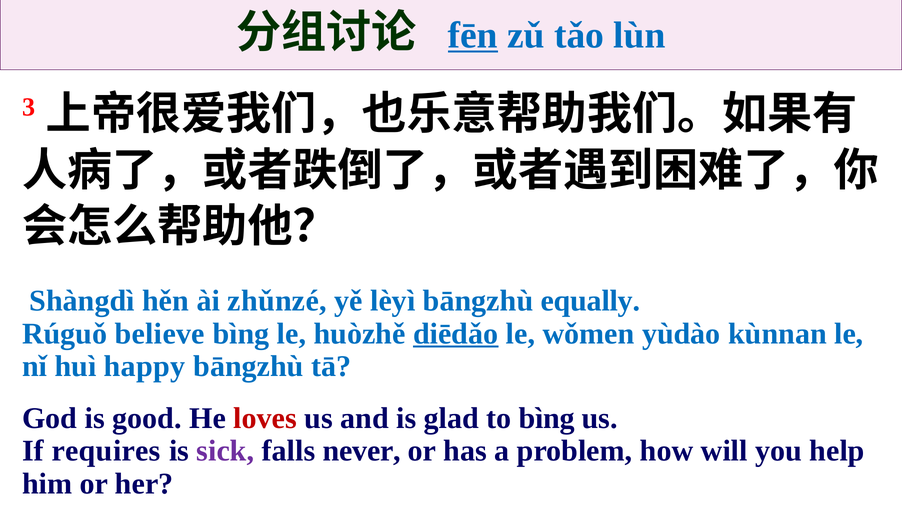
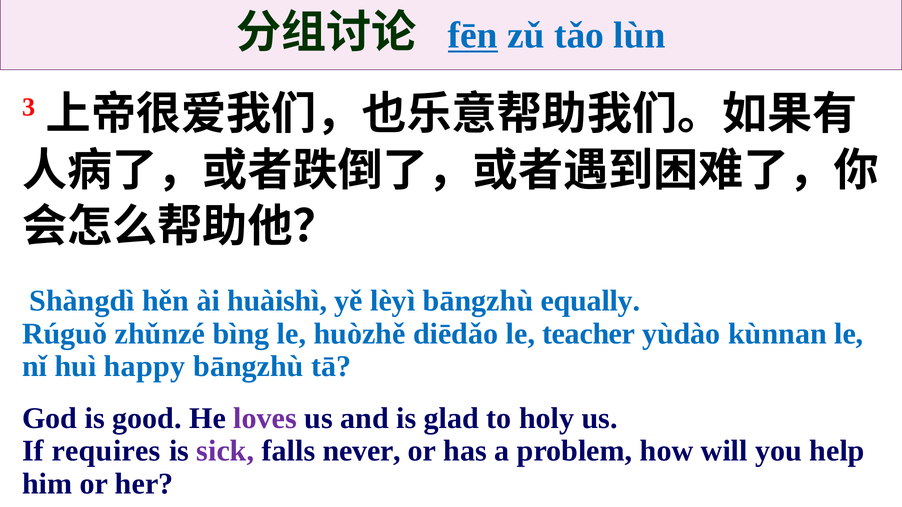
zhǔnzé: zhǔnzé -> huàishì (277, 301)
believe: believe -> zhǔnzé (160, 334)
diēdǎo underline: present -> none (456, 334)
wǒmen: wǒmen -> teacher (589, 334)
loves colour: red -> purple (265, 419)
to bìng: bìng -> holy (547, 419)
